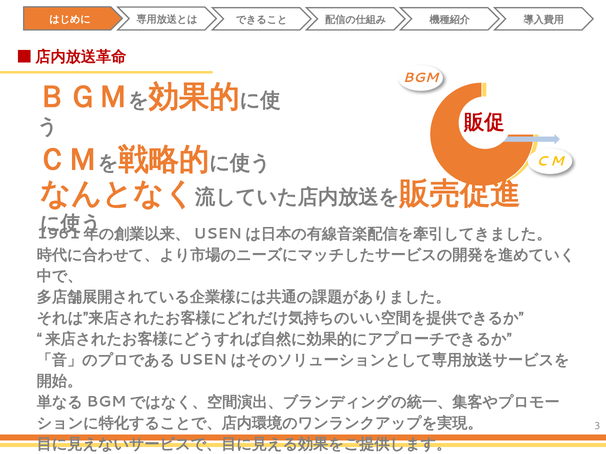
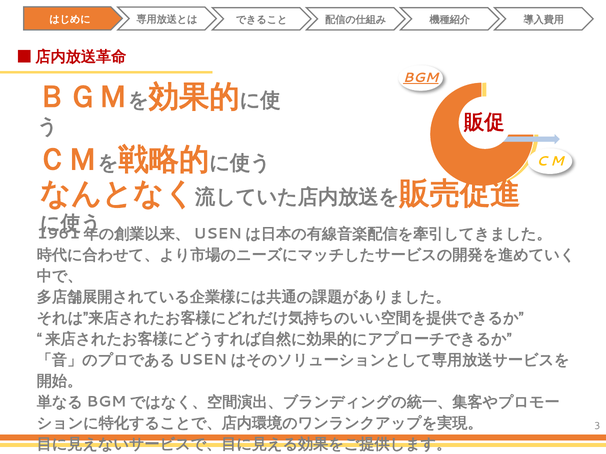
BGM underline: none -> present (421, 78)
